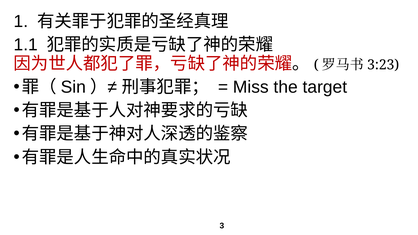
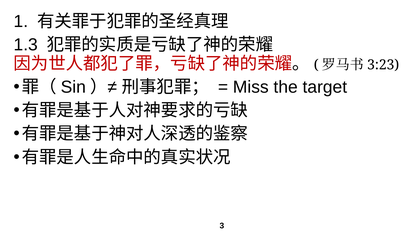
1.1: 1.1 -> 1.3 (26, 45)
